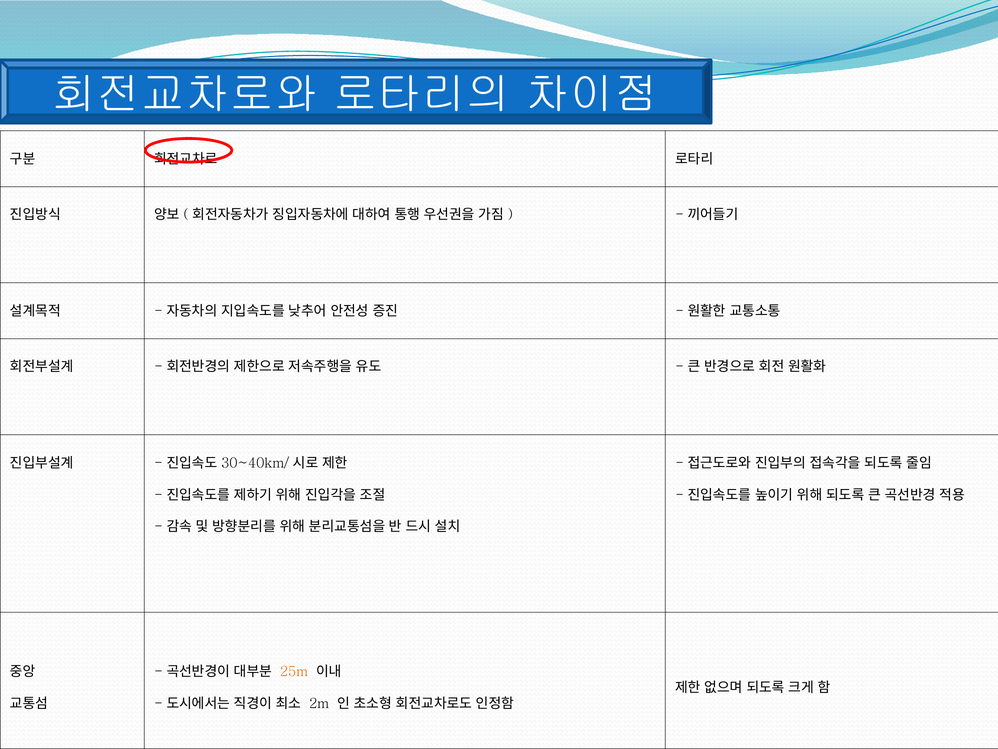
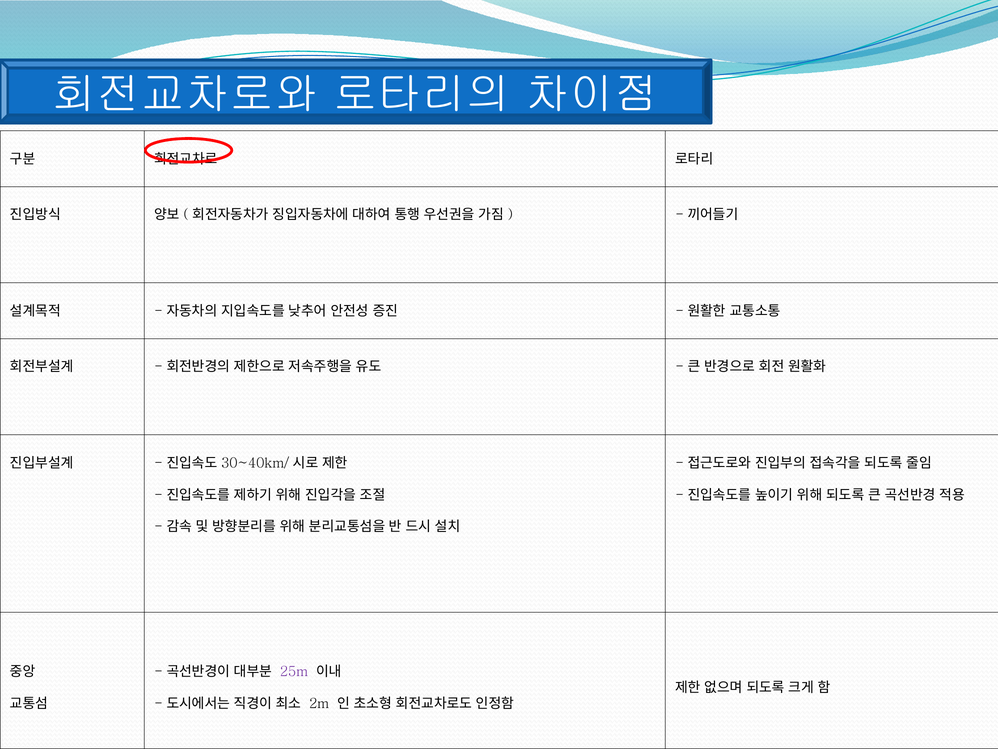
25m colour: orange -> purple (294, 671)
